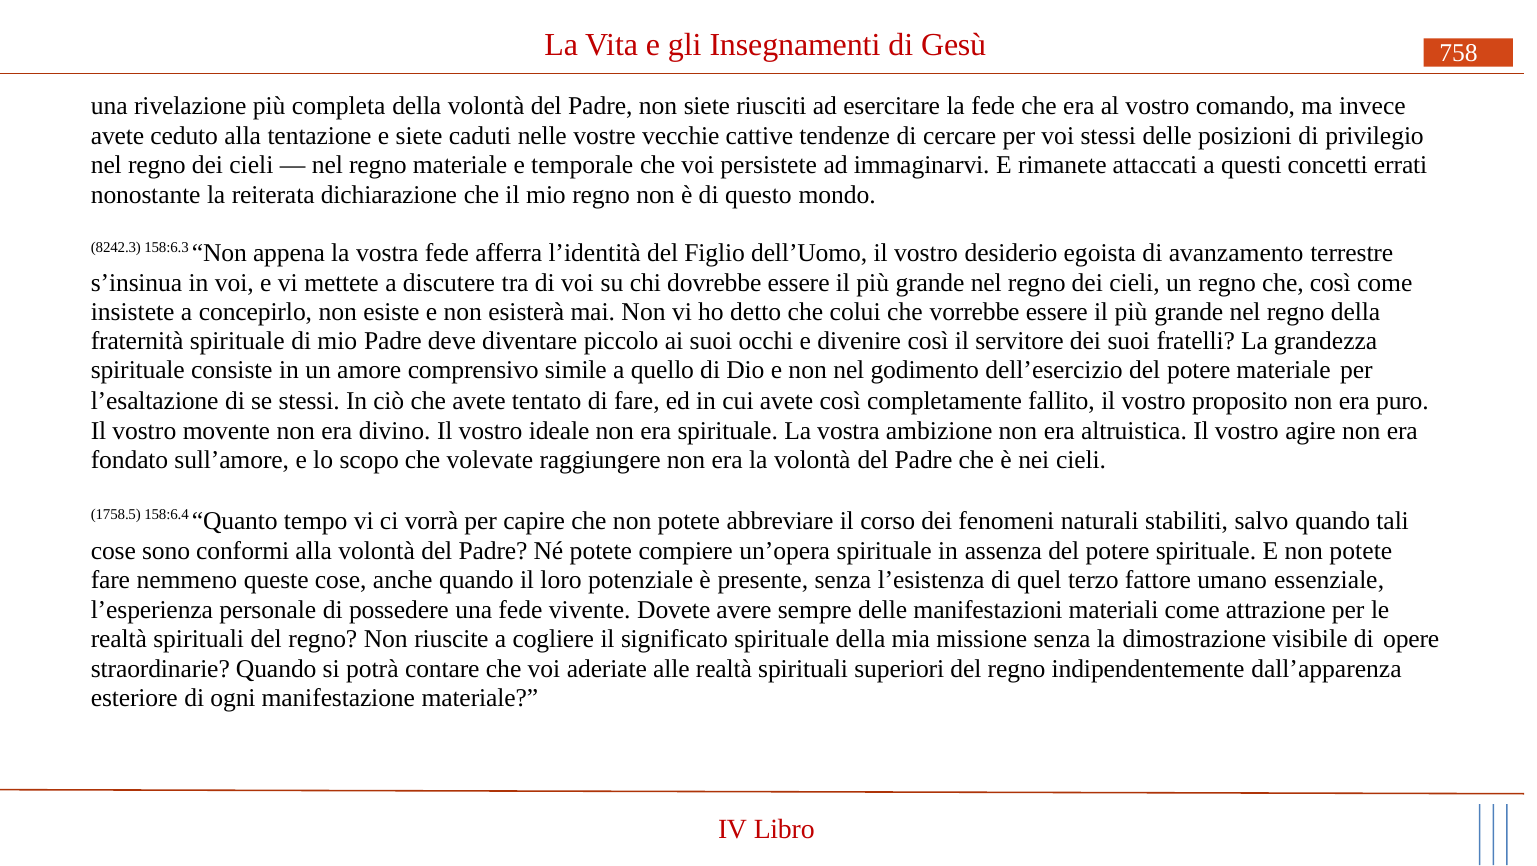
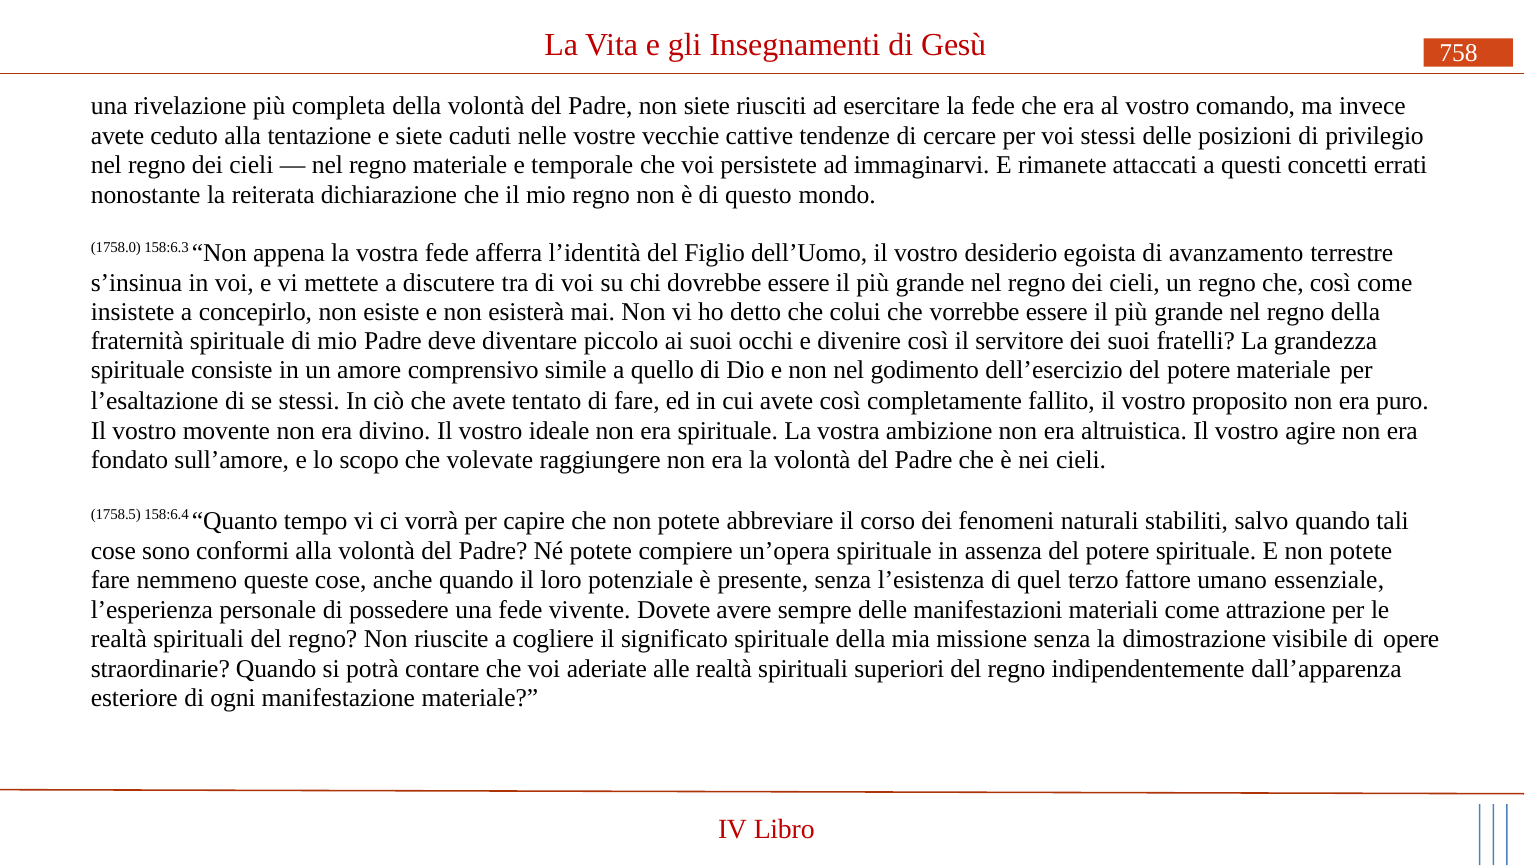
8242.3: 8242.3 -> 1758.0 (116, 247)
